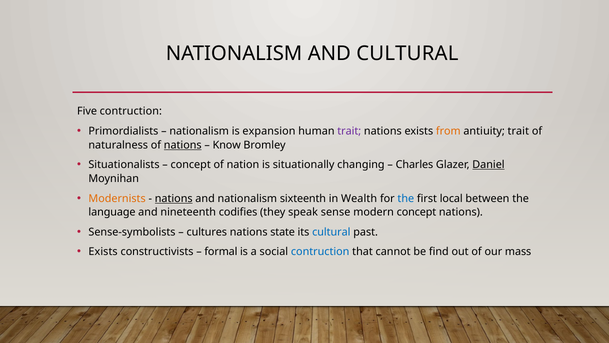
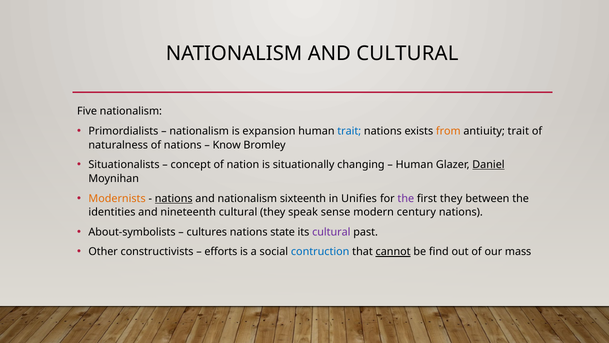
Five contruction: contruction -> nationalism (131, 111)
trait colour: purple -> blue (349, 131)
nations underline: present -> none (183, 145)
Charles: Charles -> Human (414, 165)
Wealth: Wealth -> Unifies (359, 198)
the colour: blue -> purple (406, 198)
first local: local -> they (451, 198)
language: language -> identities (112, 212)
nineteenth codifies: codifies -> cultural (238, 212)
modern concept: concept -> century (416, 212)
Sense-symbolists: Sense-symbolists -> About-symbolists (132, 232)
cultural colour: blue -> purple (331, 232)
Exists: Exists -> Other (103, 251)
formal: formal -> efforts (221, 251)
cannot underline: none -> present (393, 251)
